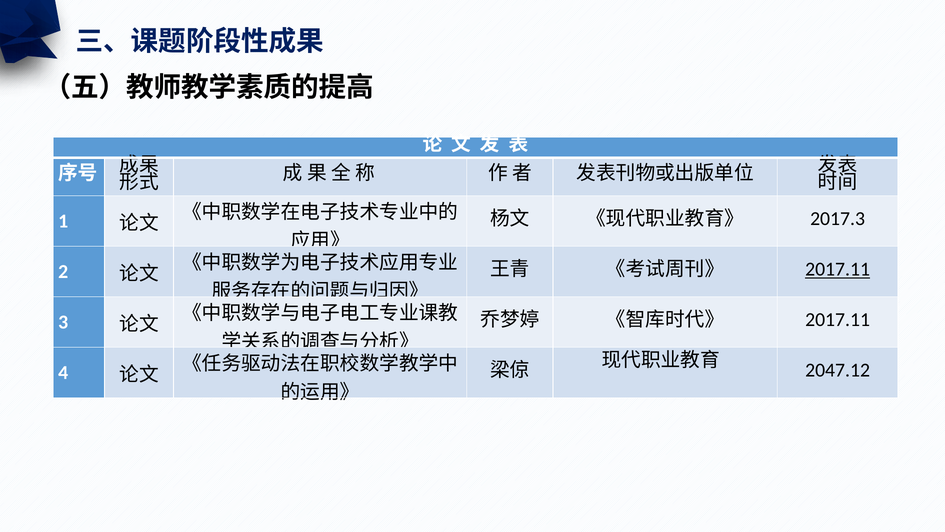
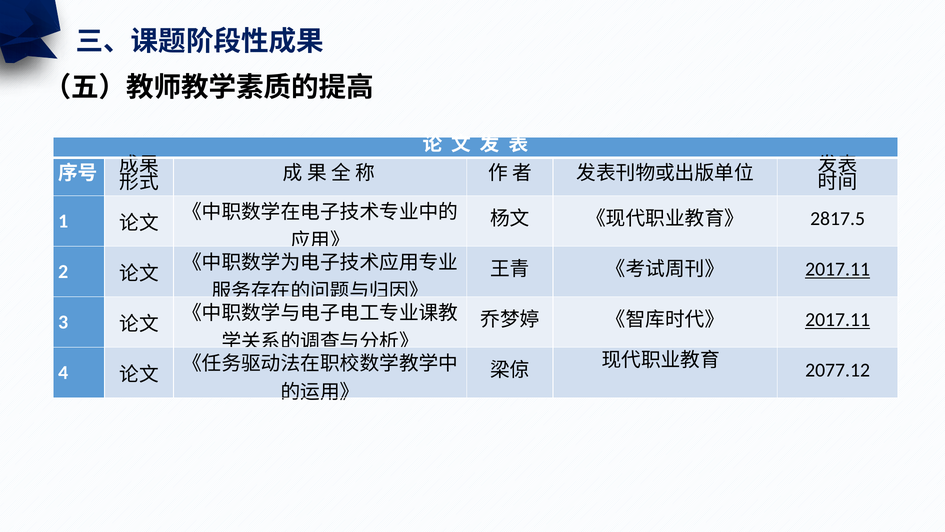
2017.3: 2017.3 -> 2817.5 (838, 219)
2017.11 underline: none -> present (838, 320)
2047.12: 2047.12 -> 2077.12 (838, 370)
